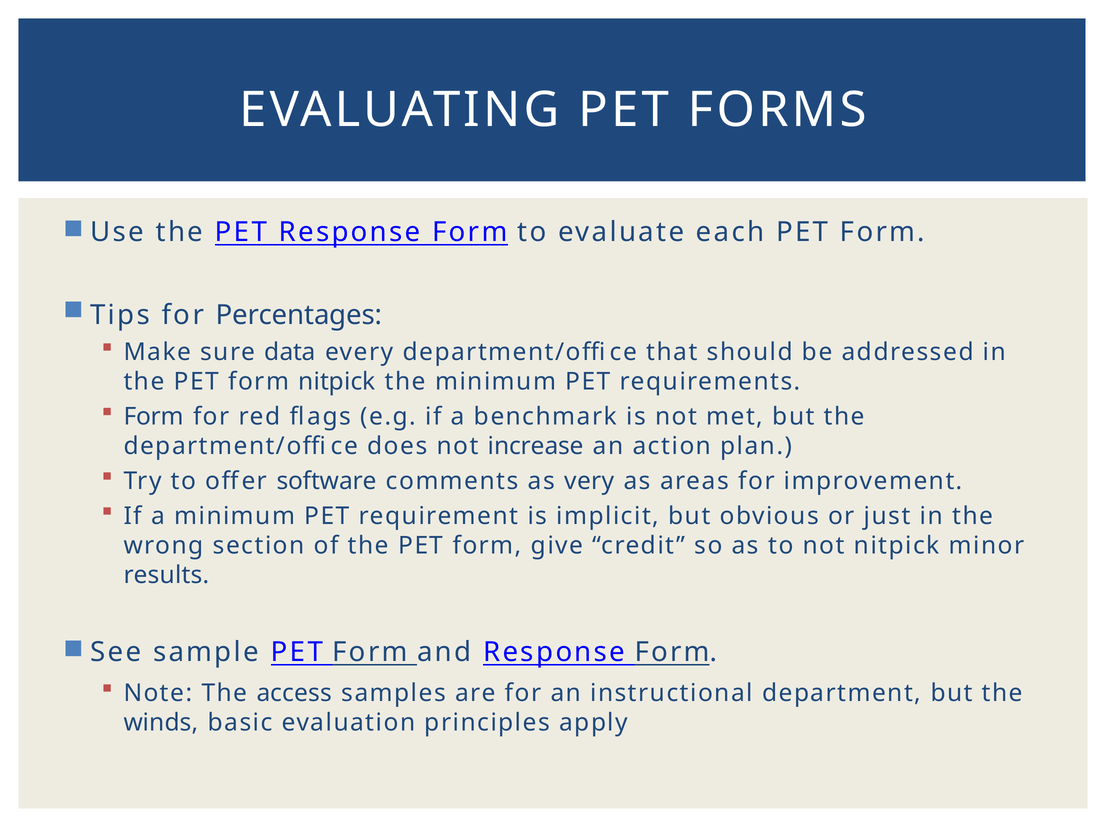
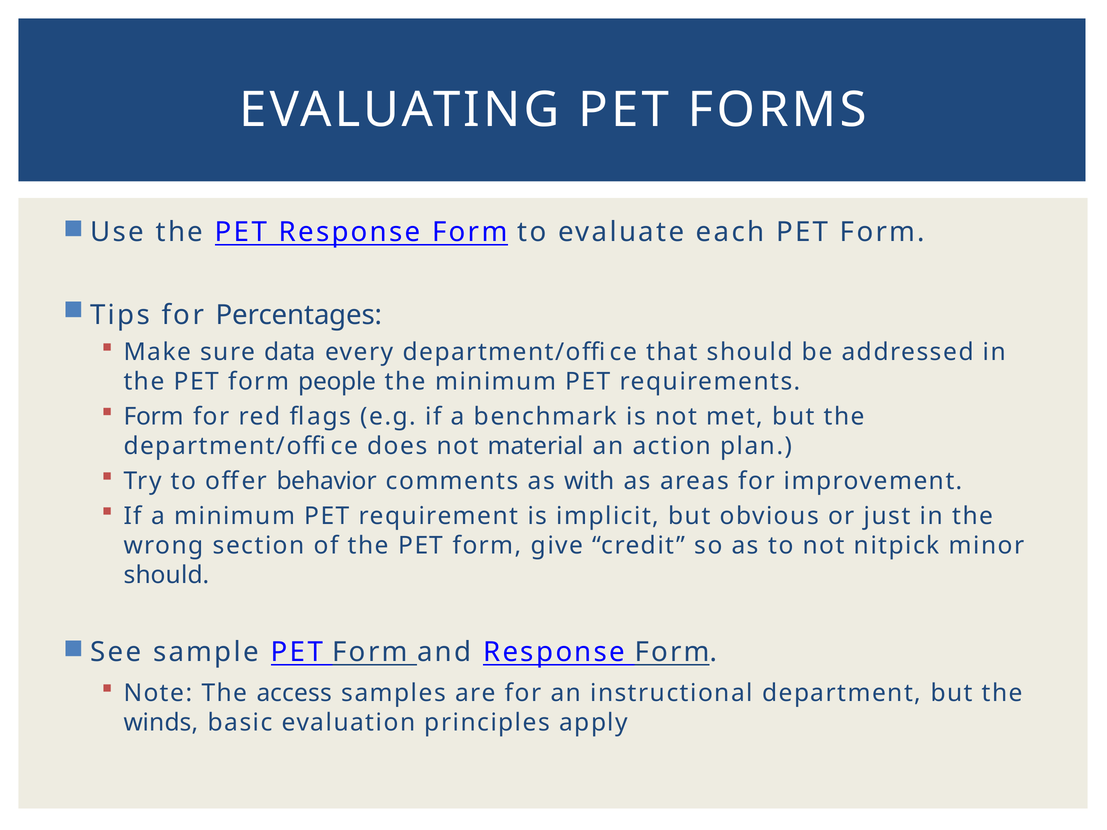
form nitpick: nitpick -> people (337, 382)
increase: increase -> material (536, 446)
software: software -> behavior (327, 481)
very: very -> with (589, 481)
results: results -> should (167, 575)
